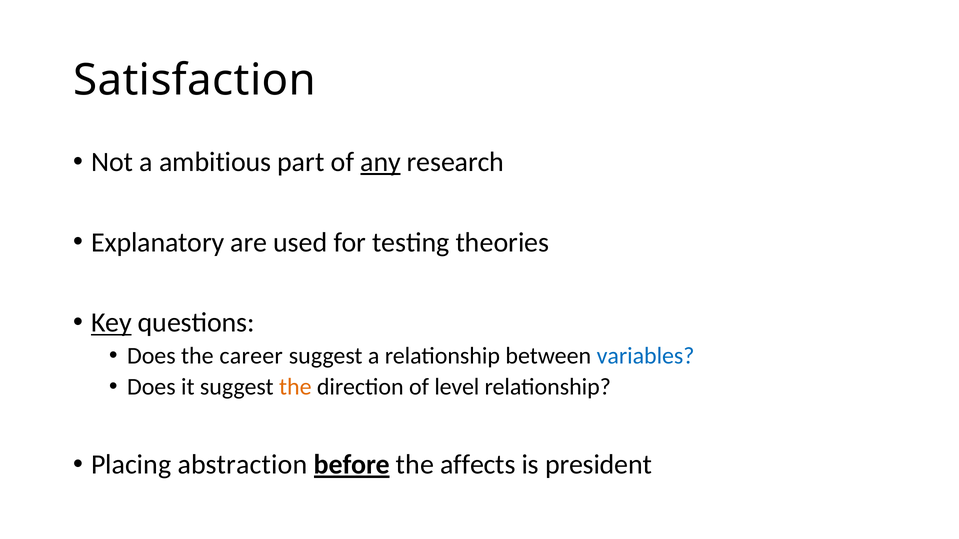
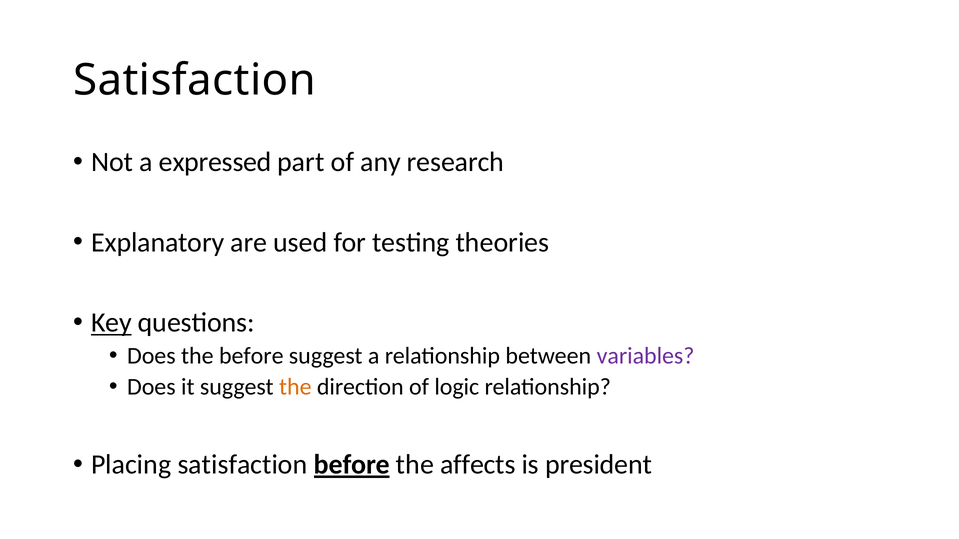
ambitious: ambitious -> expressed (215, 162)
any underline: present -> none (381, 162)
the career: career -> before (251, 356)
variables colour: blue -> purple (646, 356)
level: level -> logic (457, 387)
Placing abstraction: abstraction -> satisfaction (242, 465)
